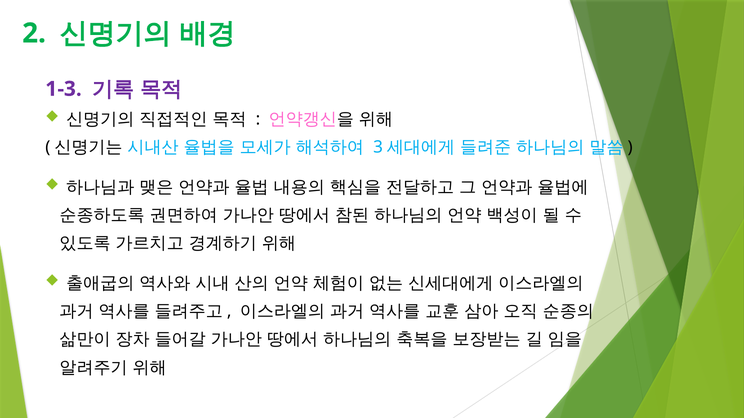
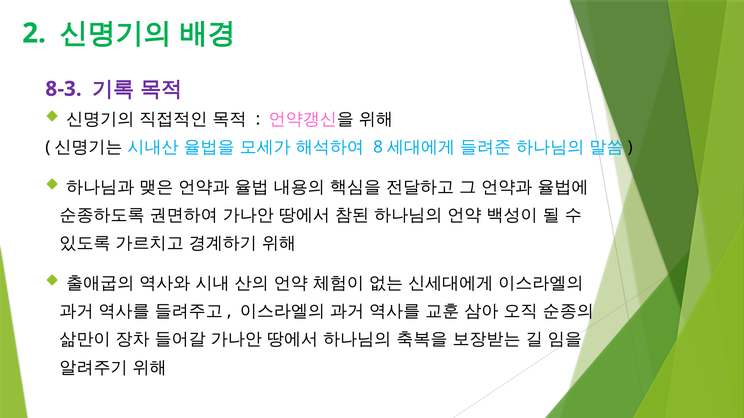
1-3: 1-3 -> 8-3 (64, 89)
3: 3 -> 8 (378, 148)
